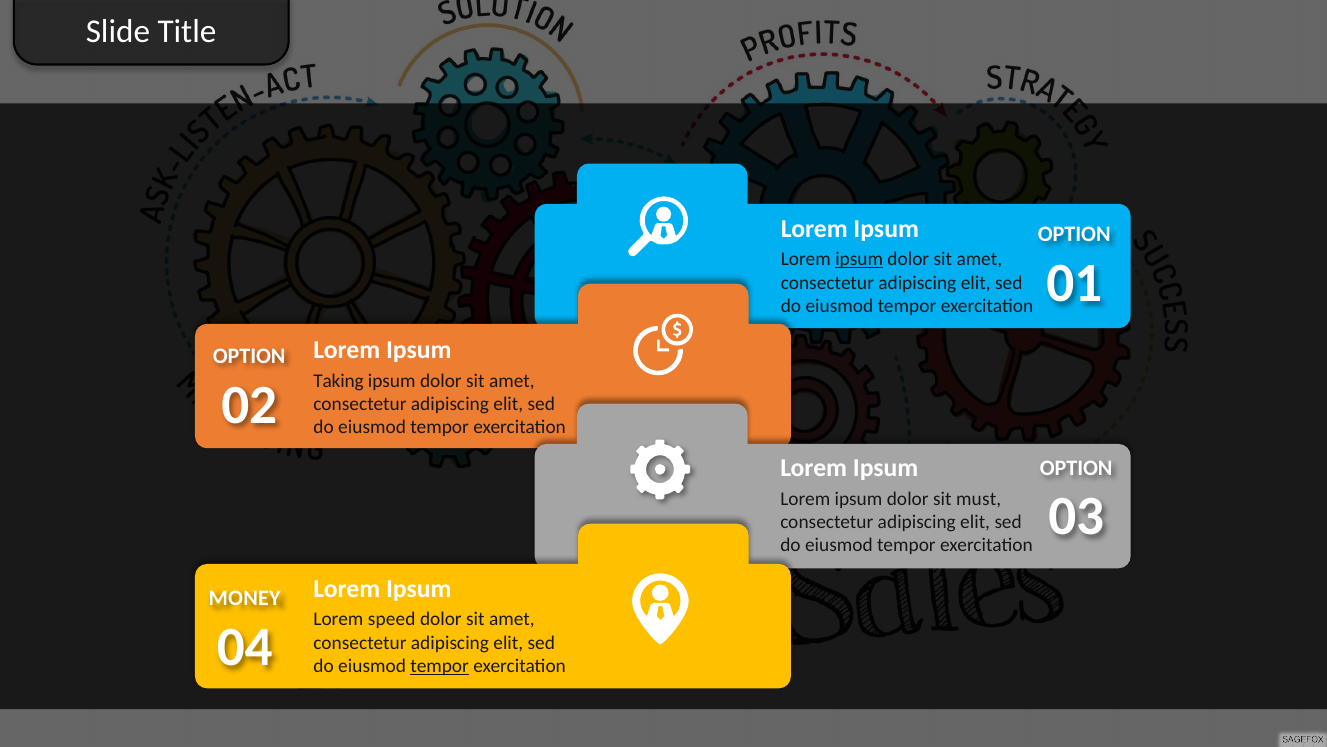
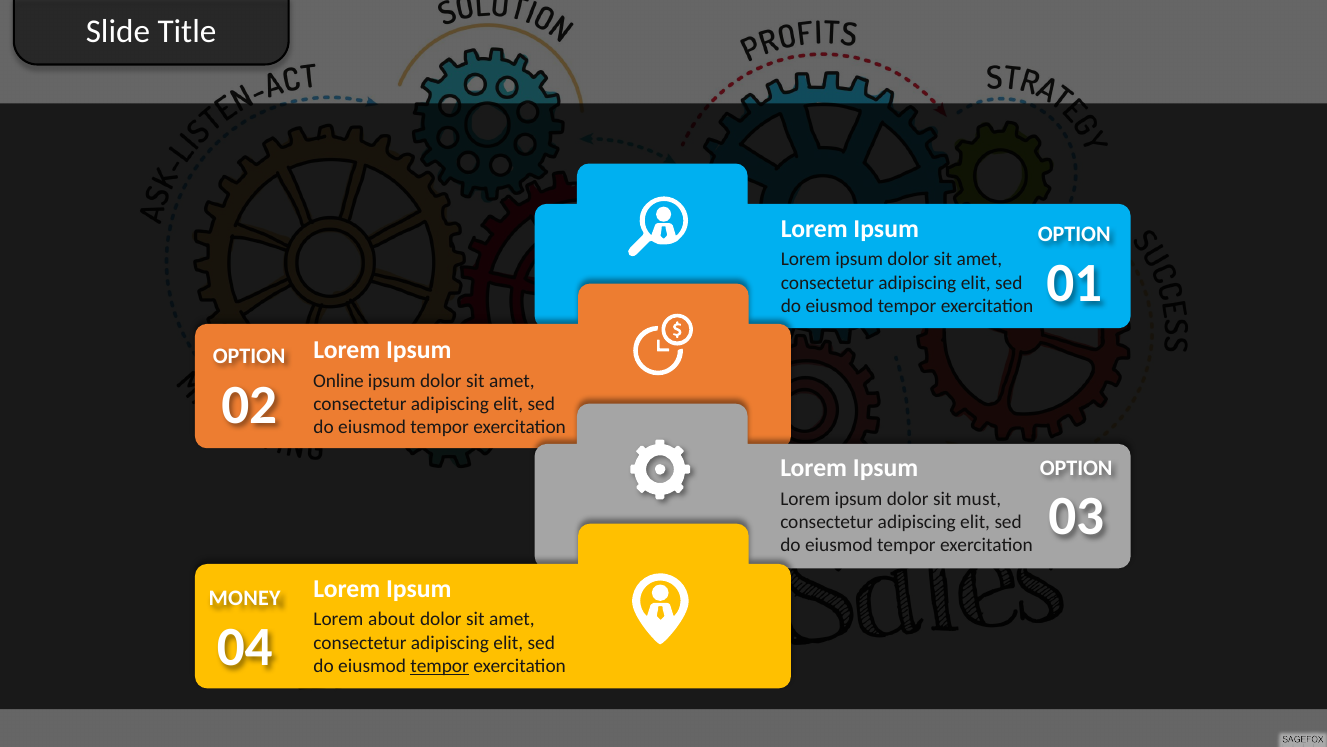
ipsum underline: present -> none (859, 259)
Taking: Taking -> Online (339, 380)
speed: speed -> about (392, 619)
